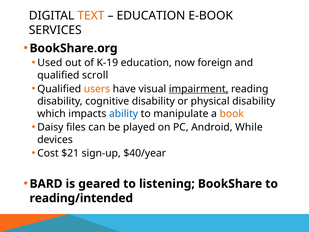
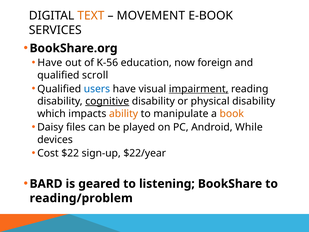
EDUCATION: EDUCATION -> MOVEMENT (151, 16)
Used: Used -> Have (50, 63)
K-19: K-19 -> K-56 (107, 63)
users colour: orange -> blue (97, 89)
cognitive underline: none -> present (107, 101)
ability colour: blue -> orange (124, 113)
$21: $21 -> $22 (70, 153)
$40/year: $40/year -> $22/year (145, 153)
reading/intended: reading/intended -> reading/problem (81, 198)
